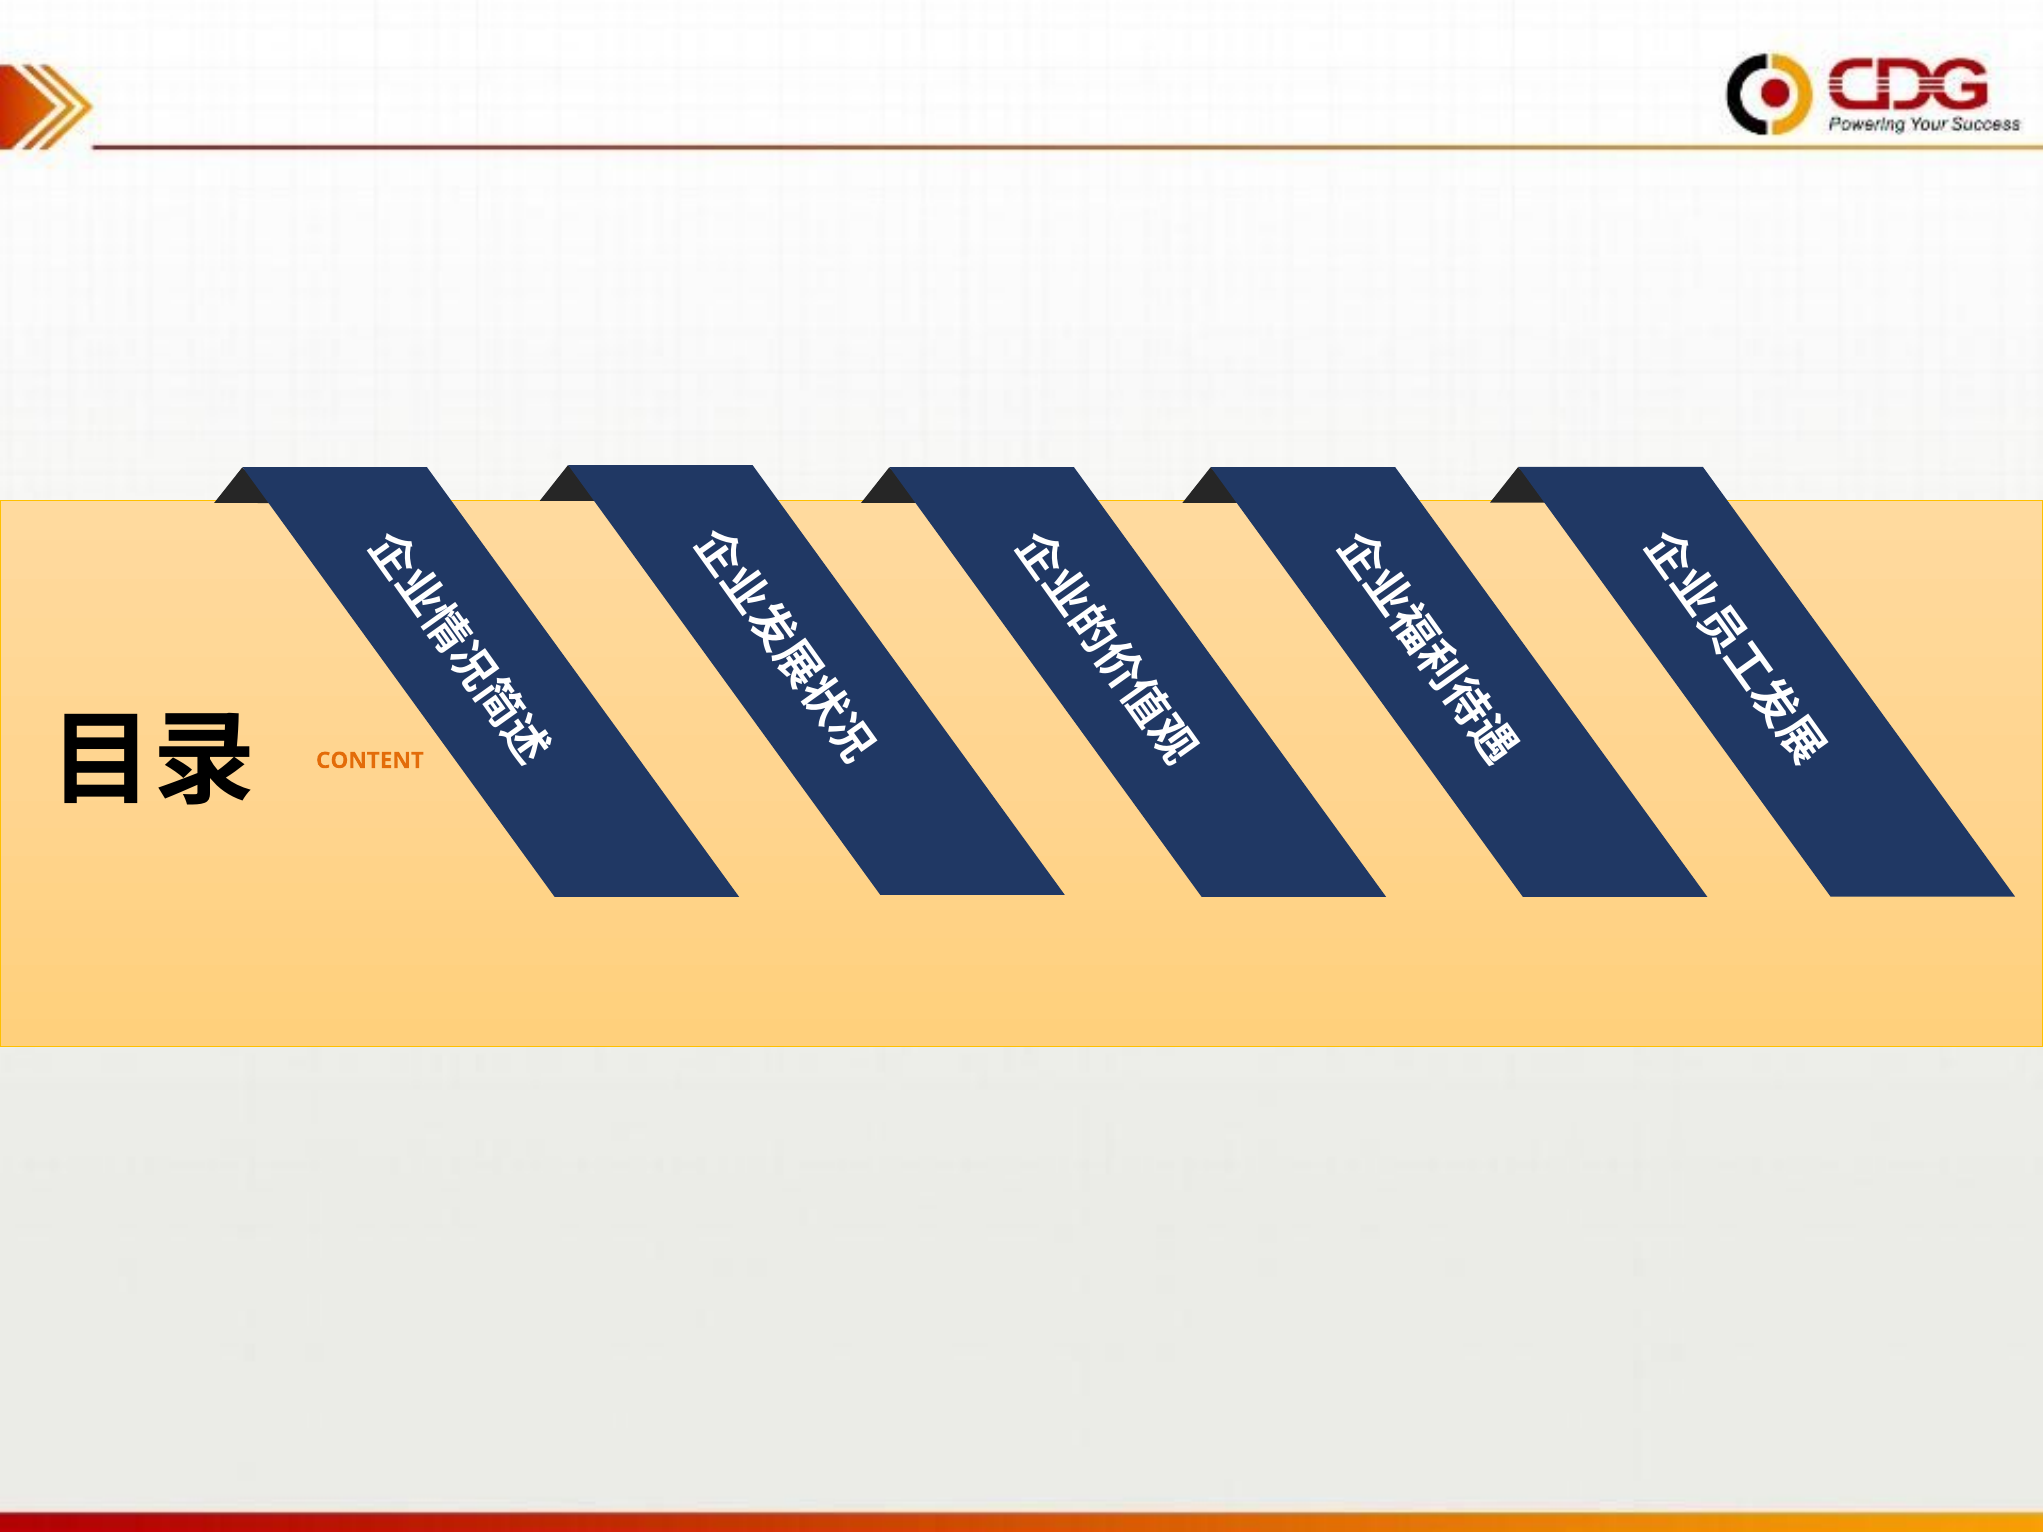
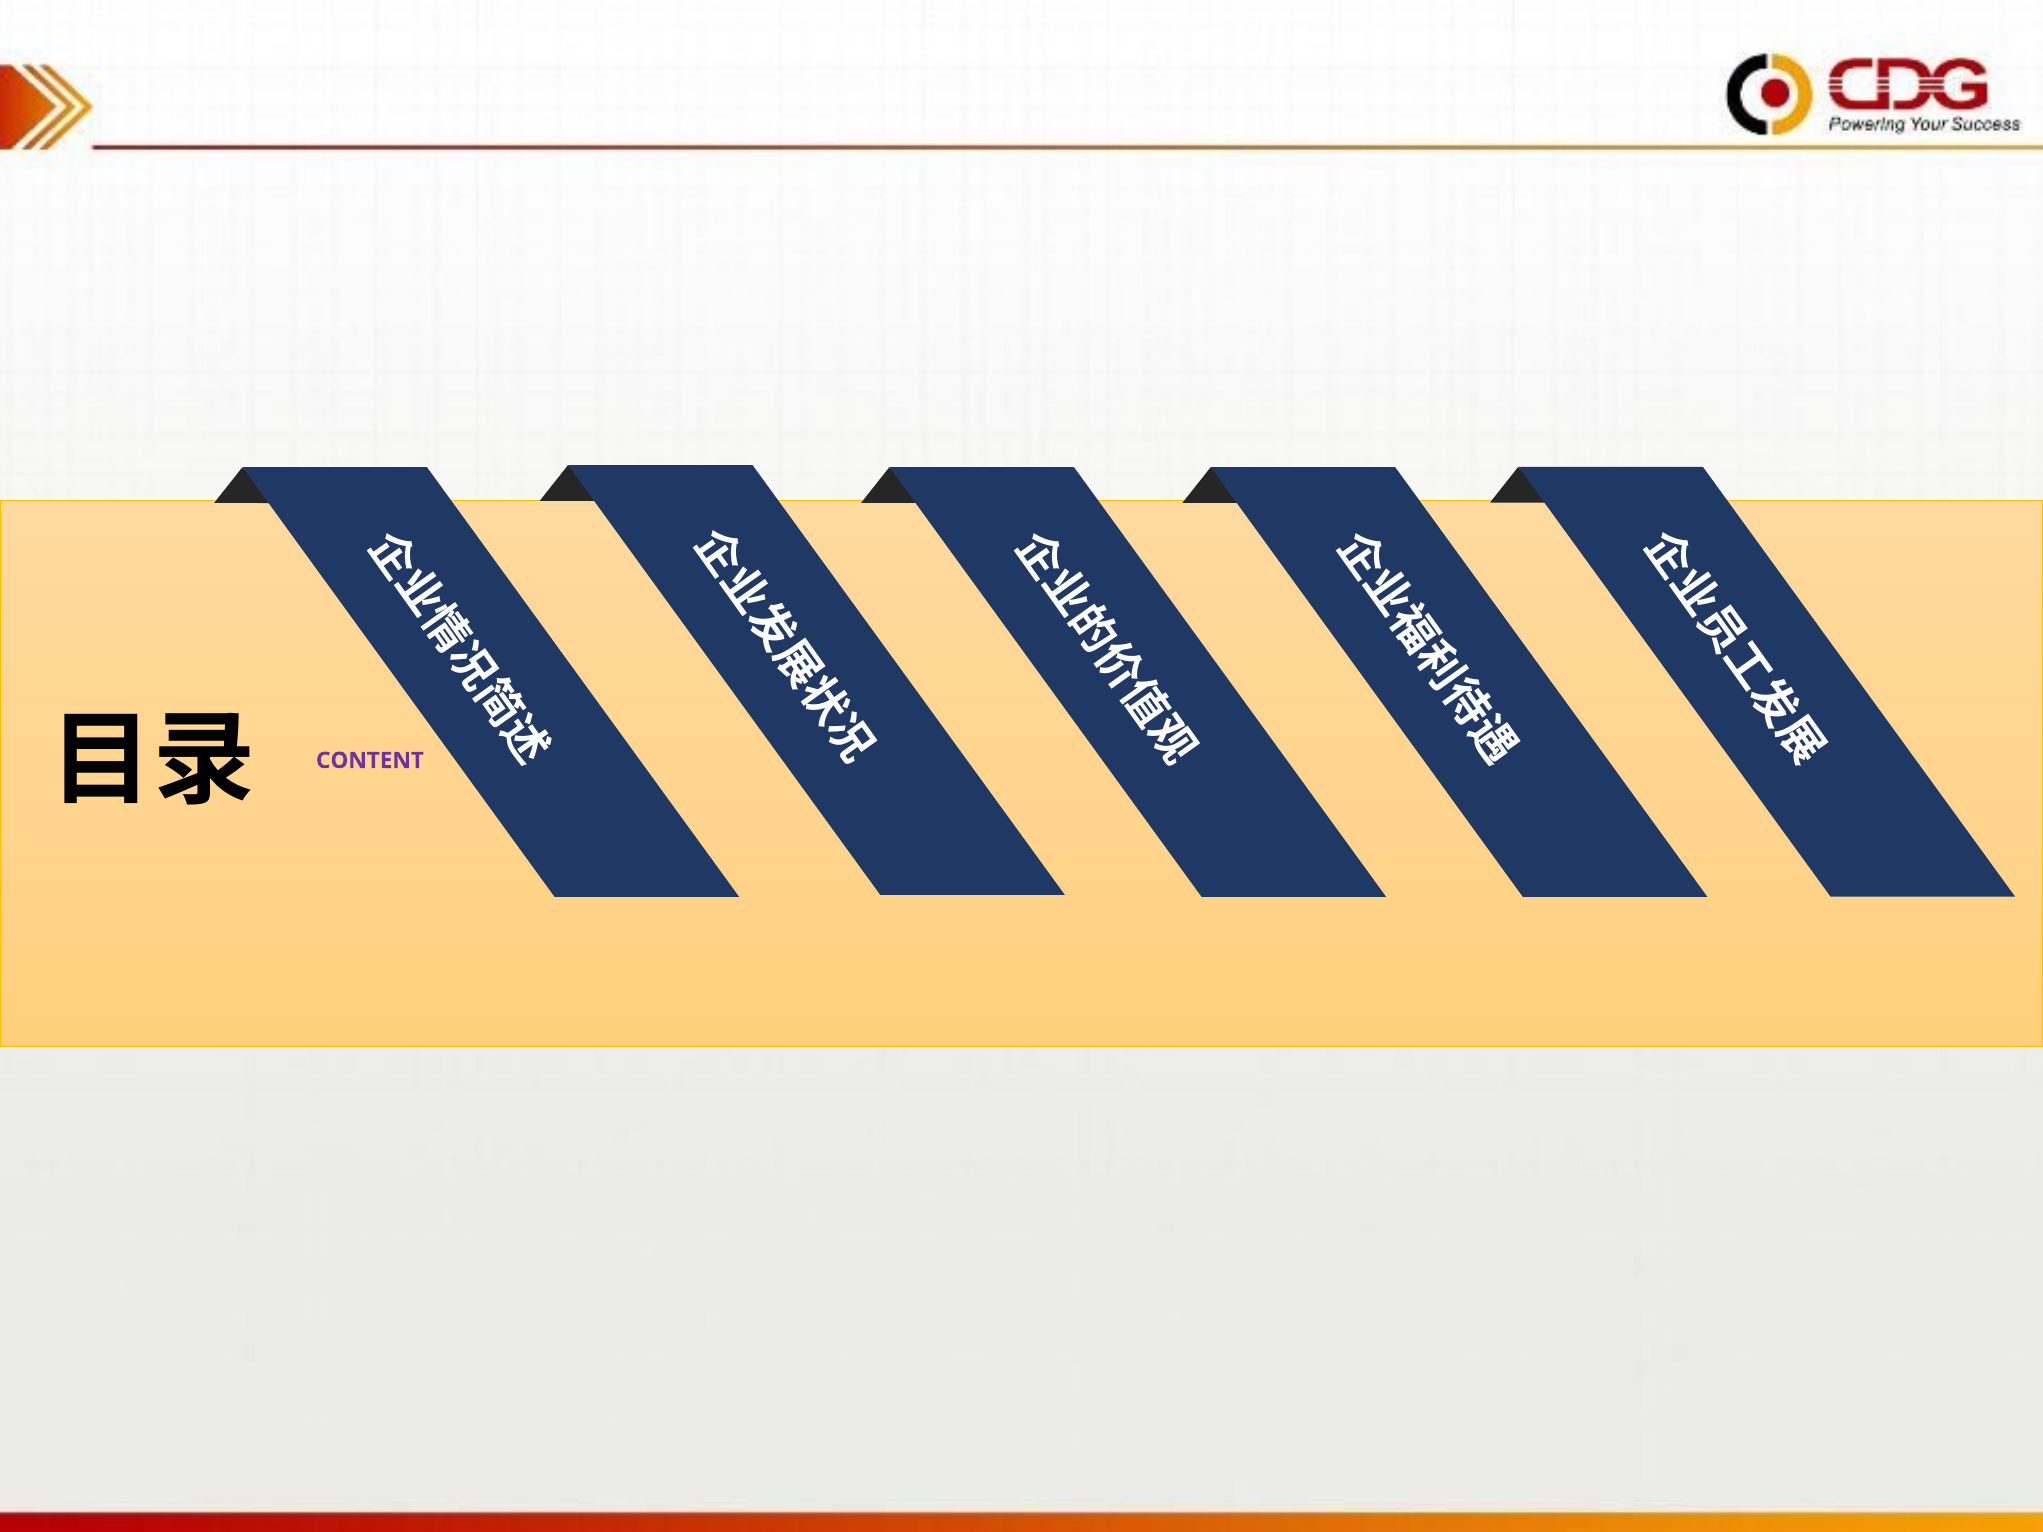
CONTENT colour: orange -> purple (370, 761)
